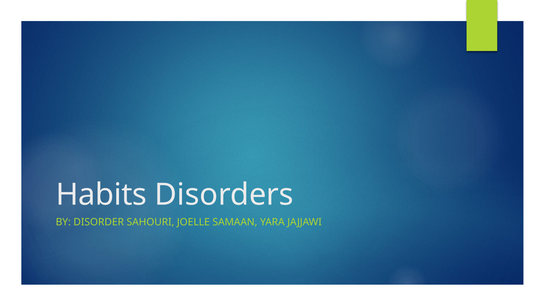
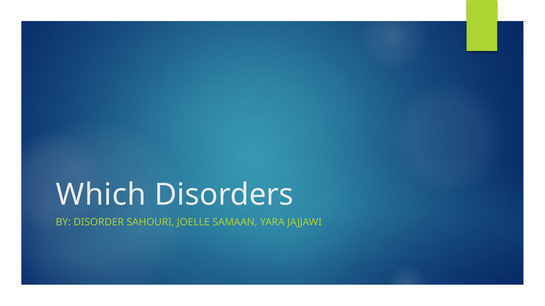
Habits: Habits -> Which (101, 195)
